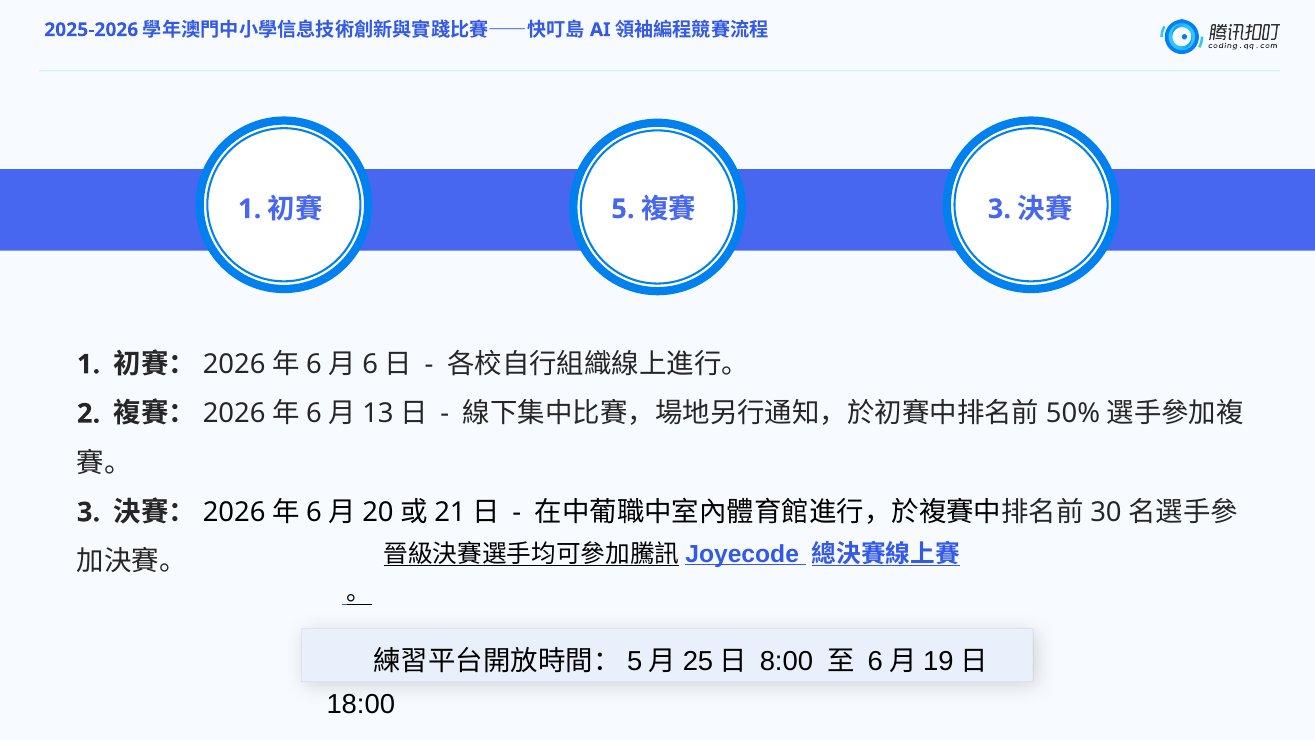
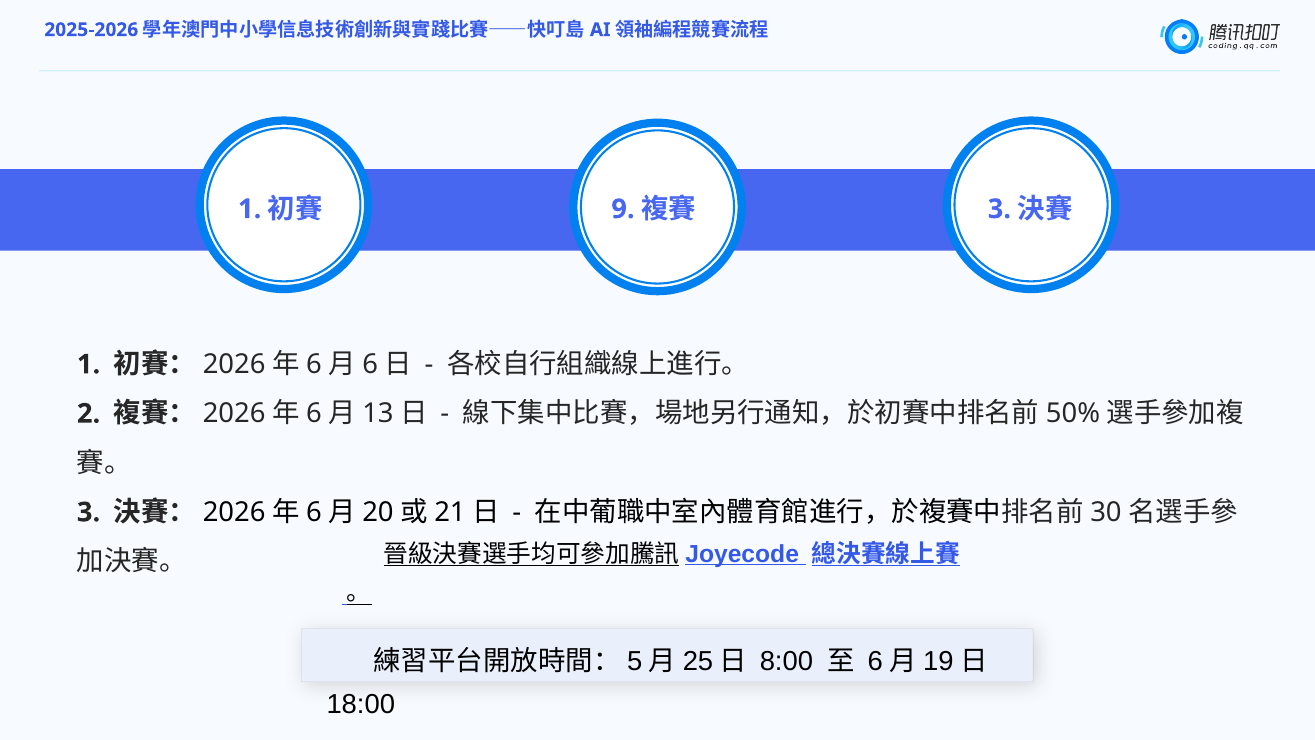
5: 5 -> 9 (623, 209)
